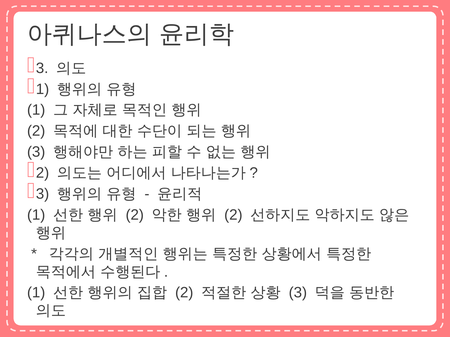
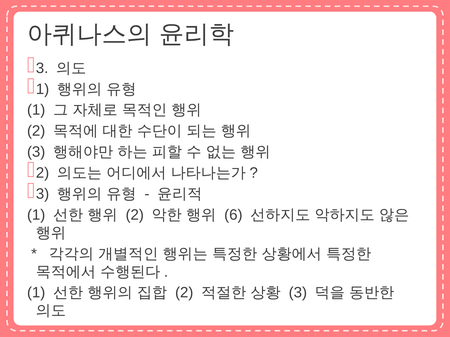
2: 2 -> 6 (233, 215)
